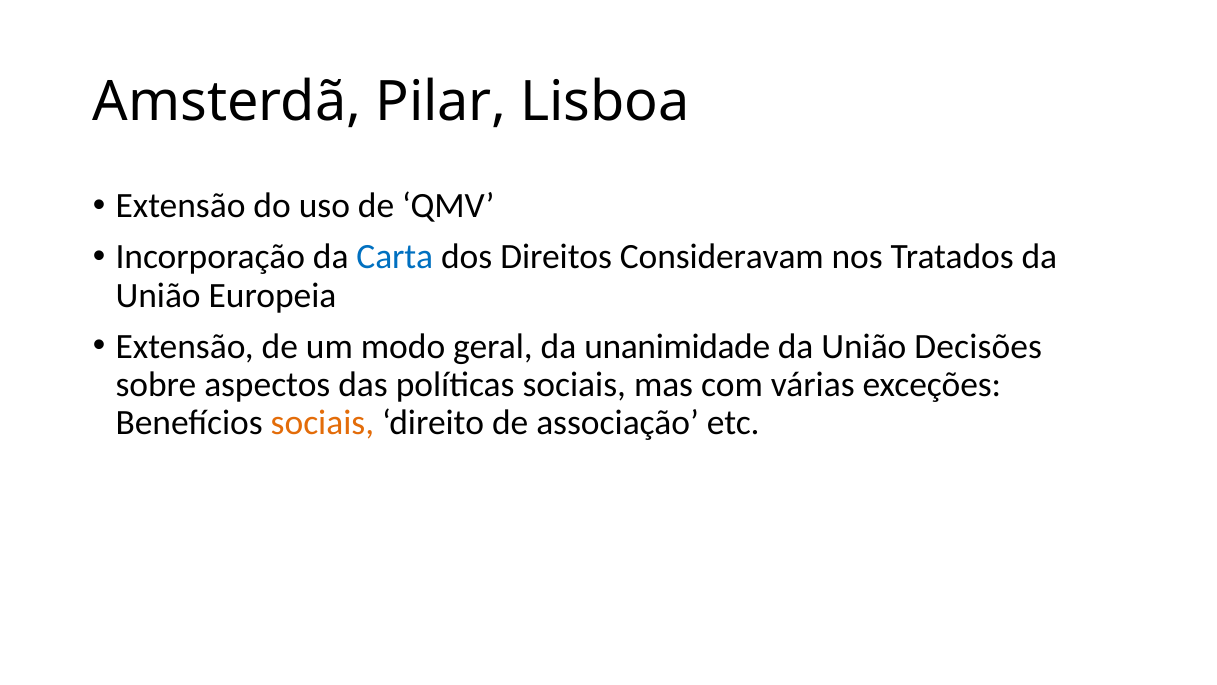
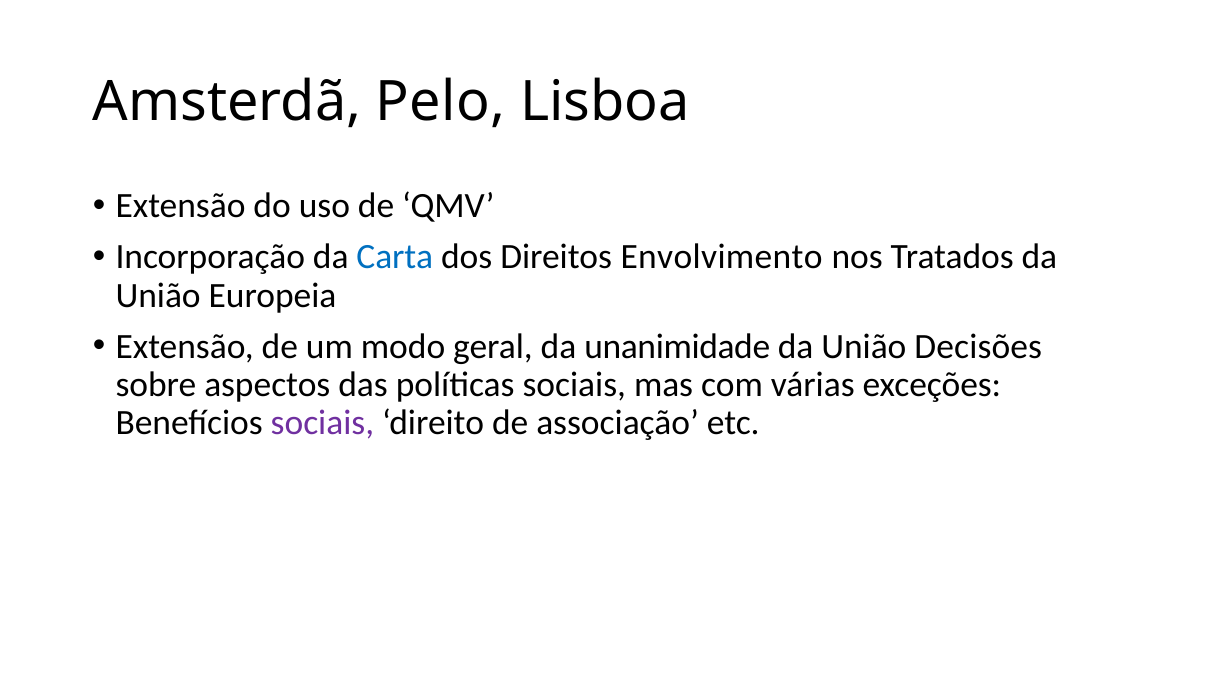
Pilar: Pilar -> Pelo (441, 102)
Consideravam: Consideravam -> Envolvimento (722, 257)
sociais colour: orange -> purple (322, 423)
